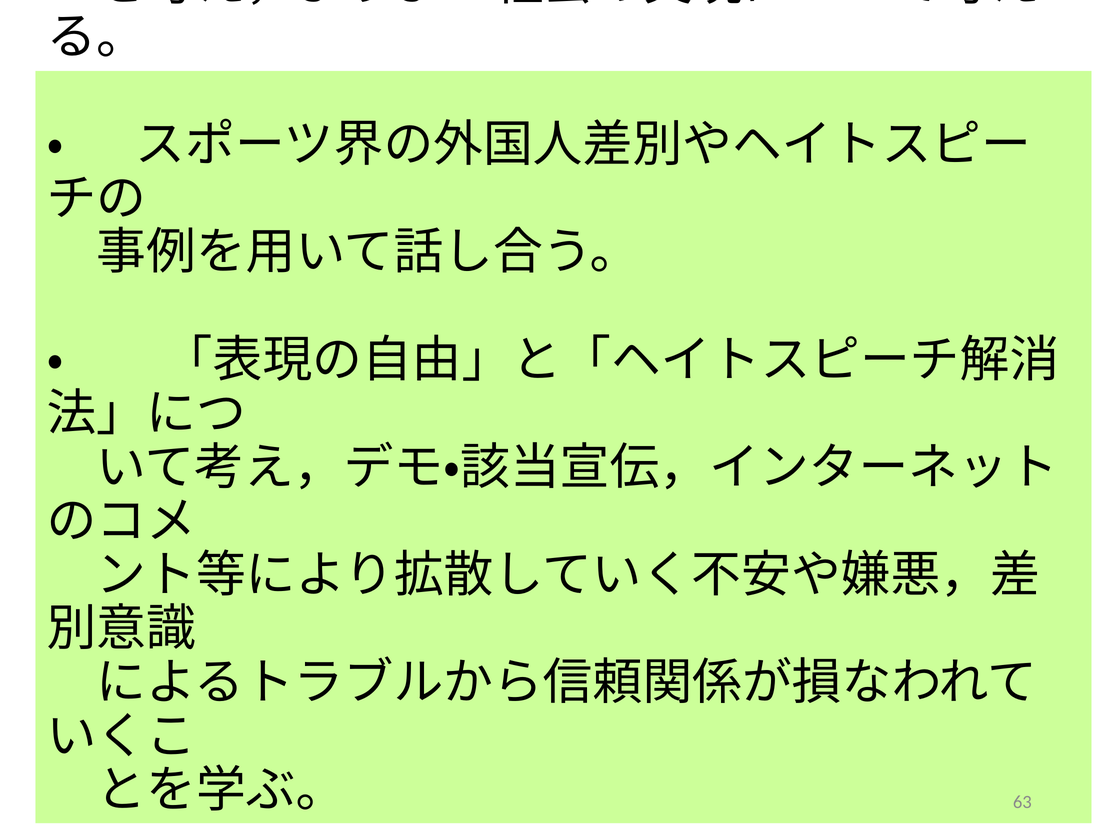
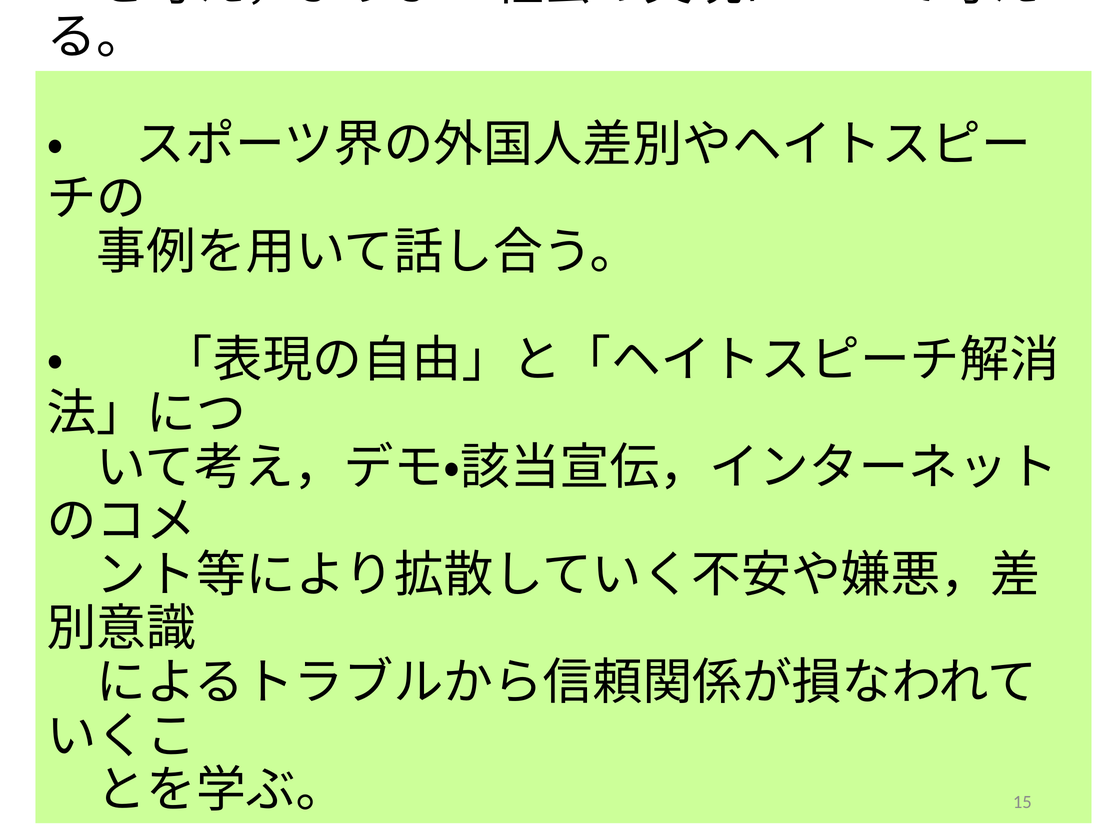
63: 63 -> 15 (1022, 802)
